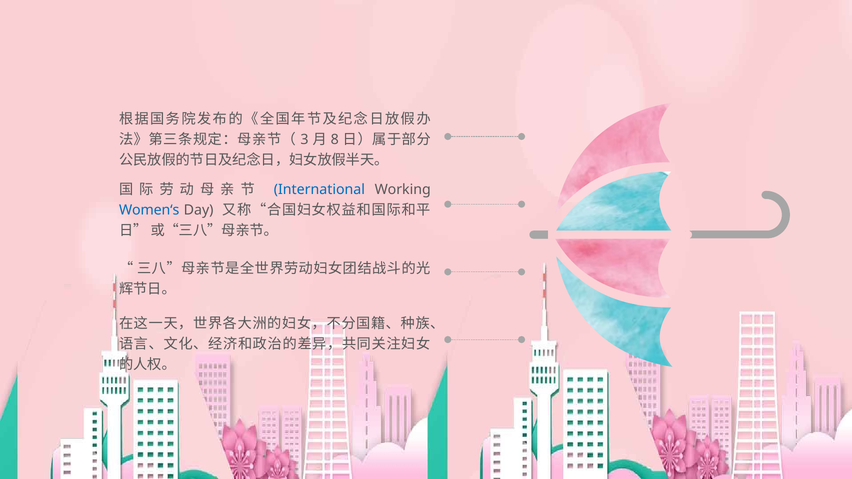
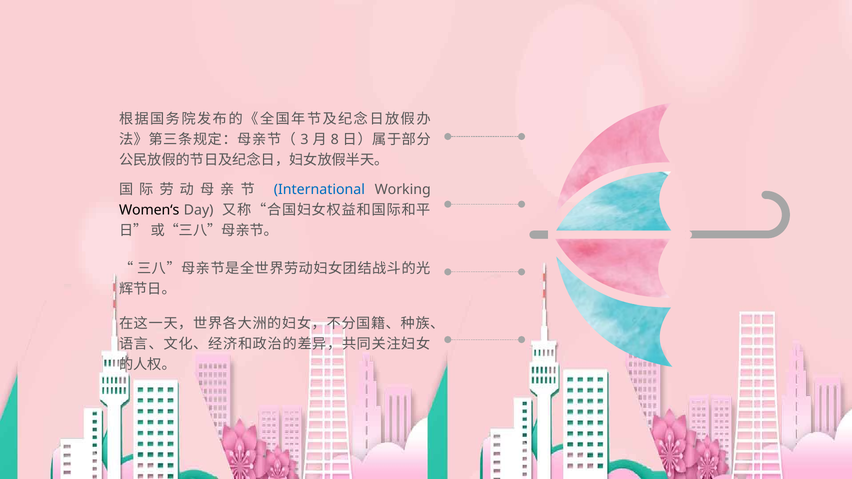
Women‘s colour: blue -> black (149, 210)
